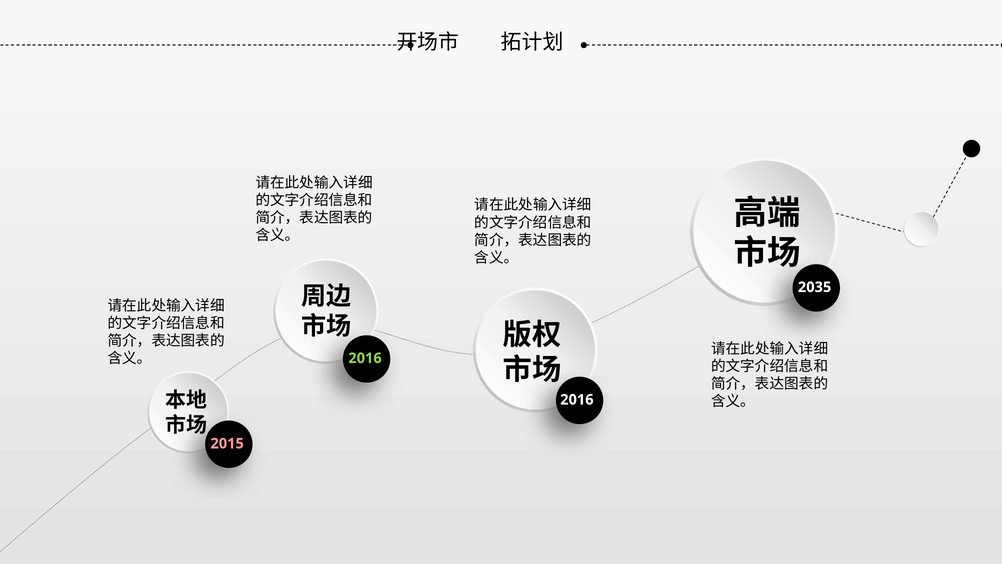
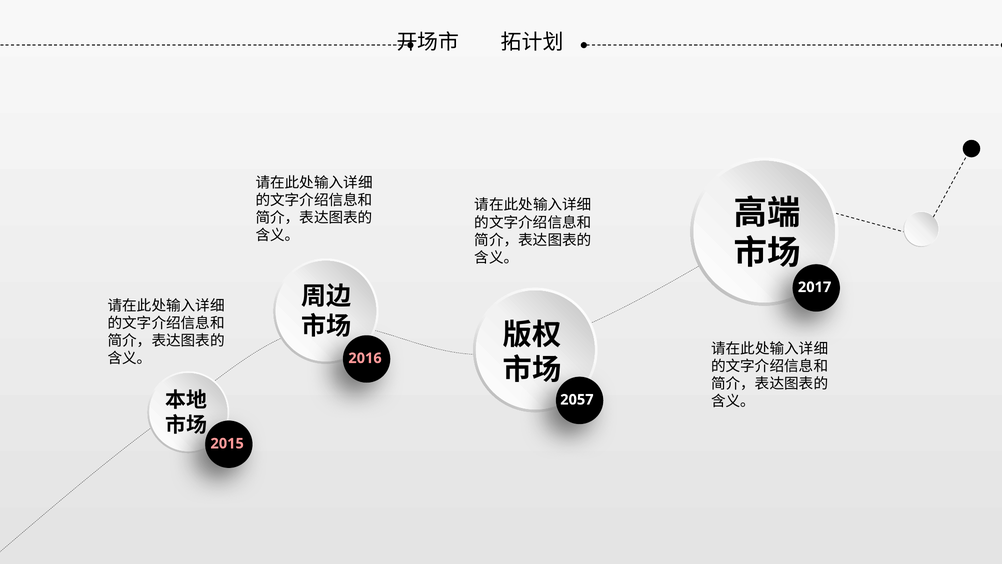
2035: 2035 -> 2017 (815, 287)
2016 colour: light green -> pink (365, 358)
2016: 2016 -> 2057 (577, 399)
